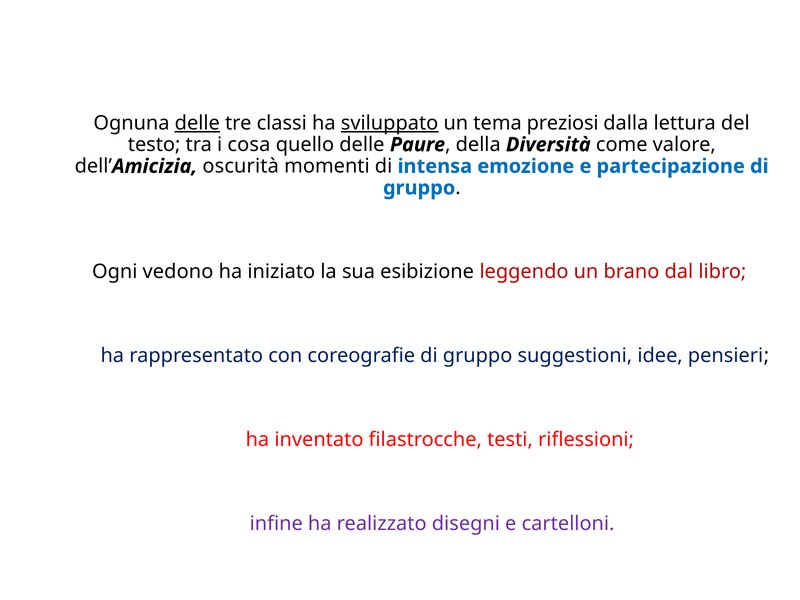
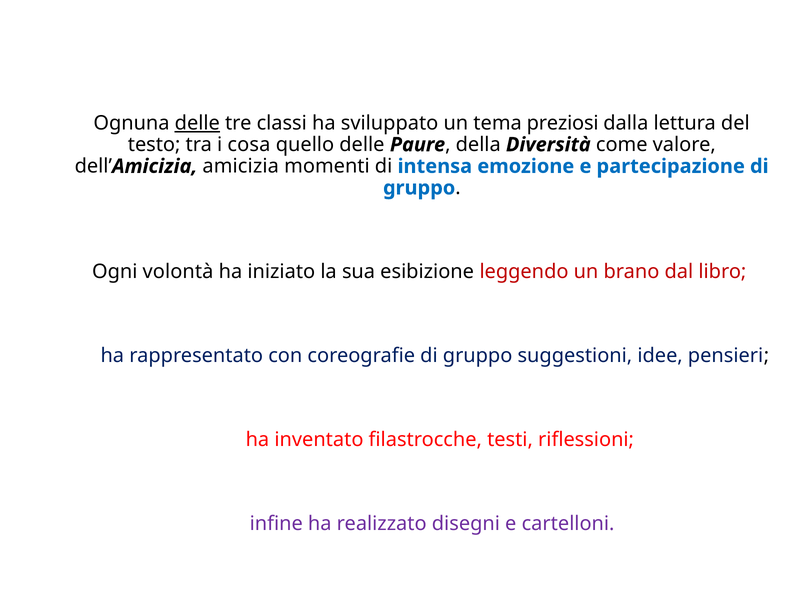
sviluppato underline: present -> none (390, 123)
oscurità: oscurità -> amicizia (241, 166)
vedono: vedono -> volontà (178, 272)
